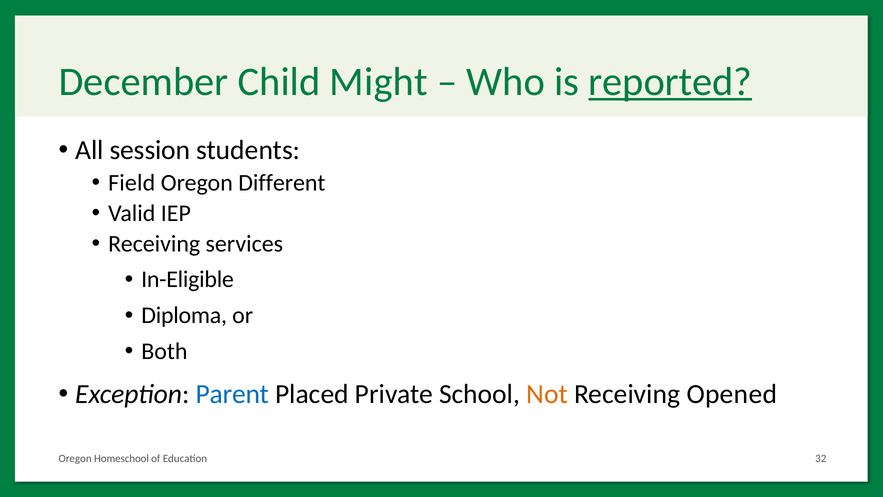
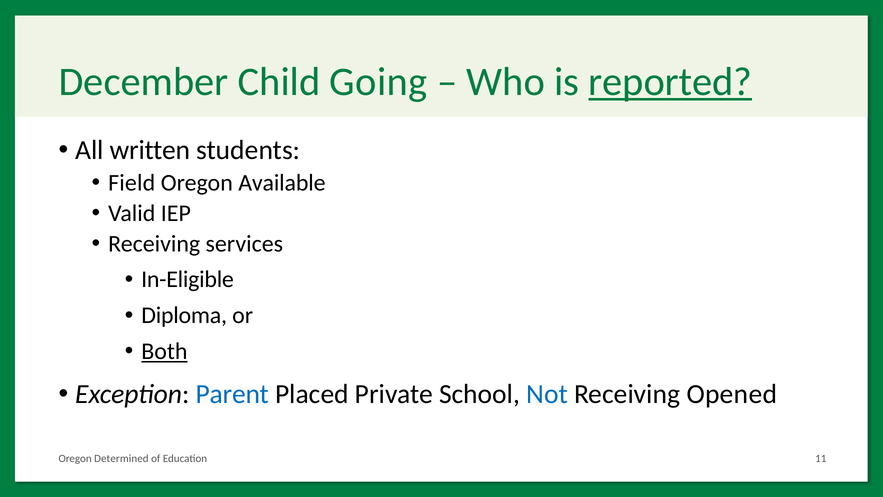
Might: Might -> Going (378, 82)
session: session -> written (150, 150)
Different: Different -> Available (282, 183)
Both underline: none -> present (164, 351)
Not colour: orange -> blue (547, 394)
Homeschool: Homeschool -> Determined (121, 459)
32: 32 -> 11 (821, 459)
